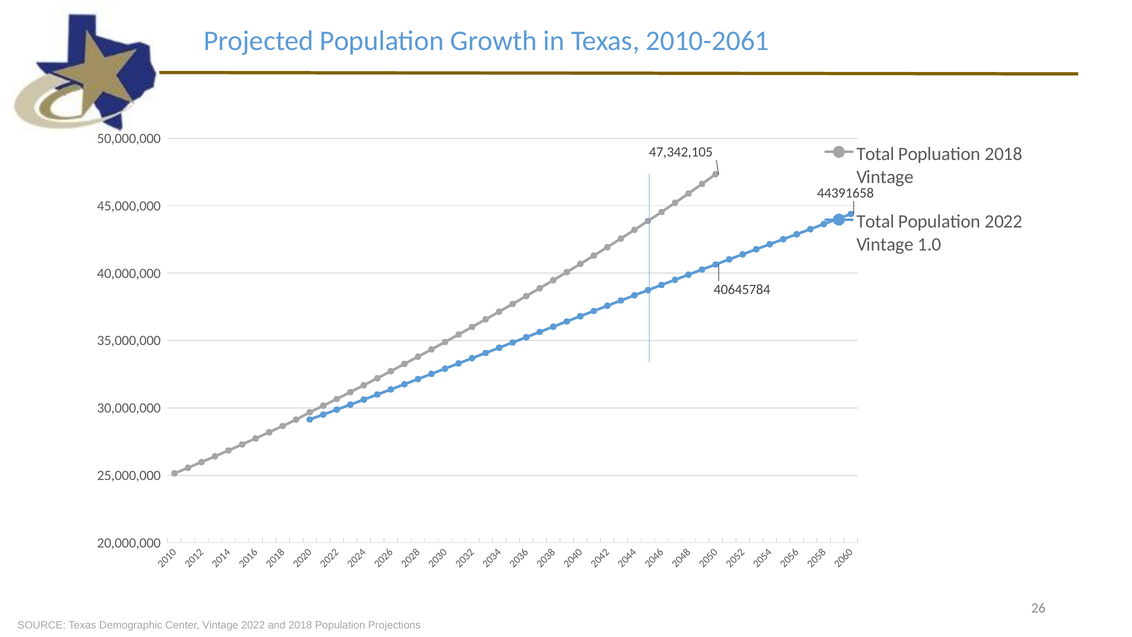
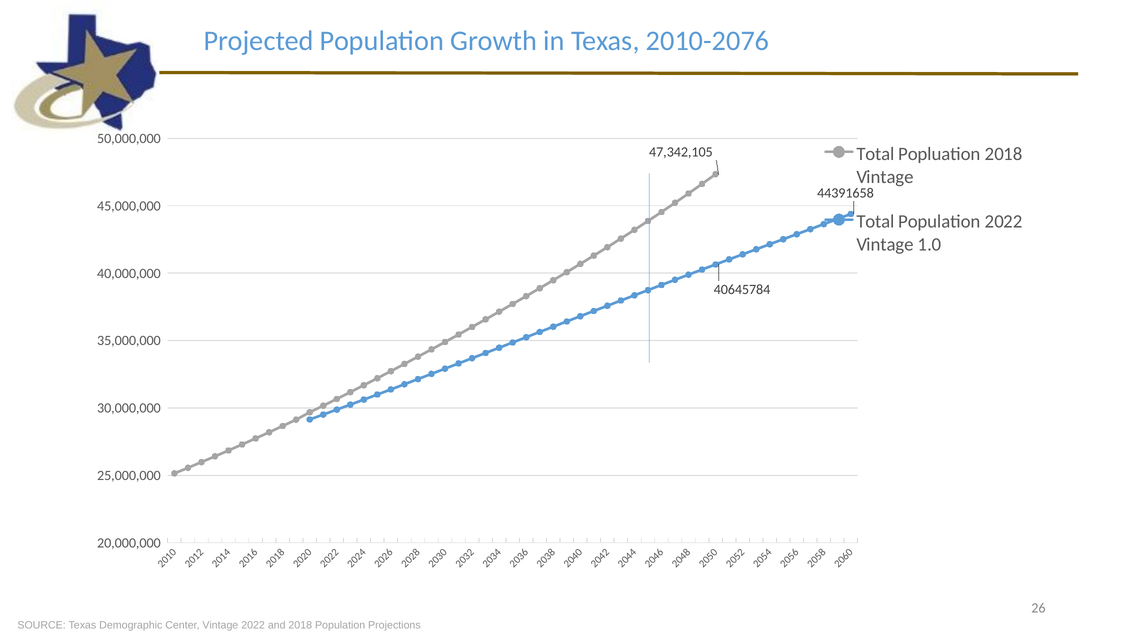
2010-2061: 2010-2061 -> 2010-2076 (708, 41)
